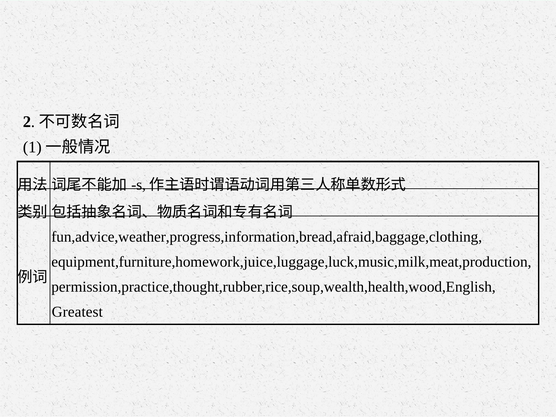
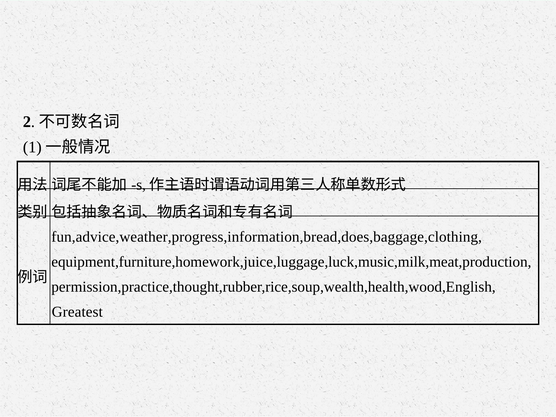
fun,advice,weather,progress,information,bread,afraid,baggage,clothing: fun,advice,weather,progress,information,bread,afraid,baggage,clothing -> fun,advice,weather,progress,information,bread,does,baggage,clothing (267, 237)
